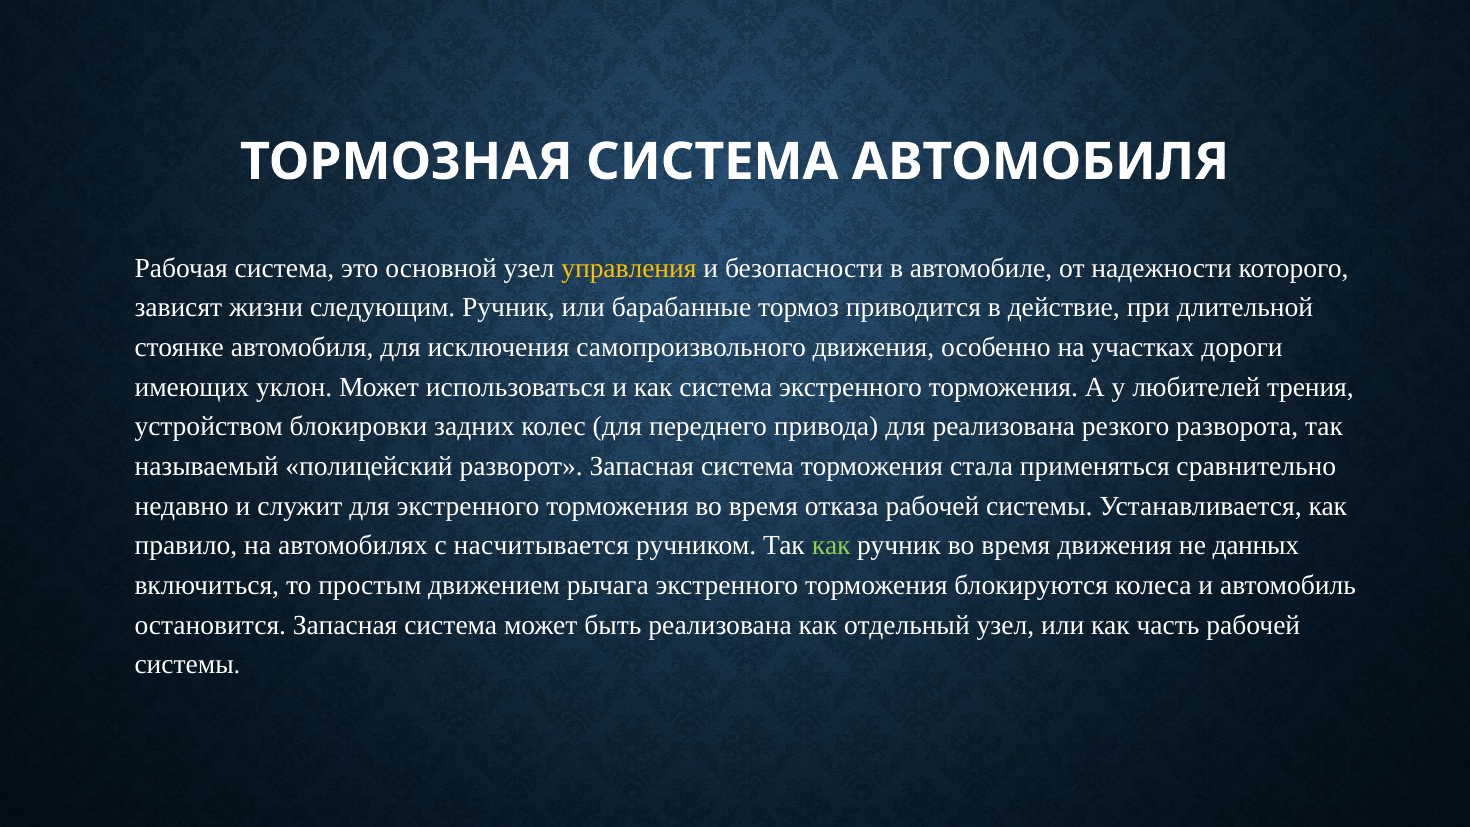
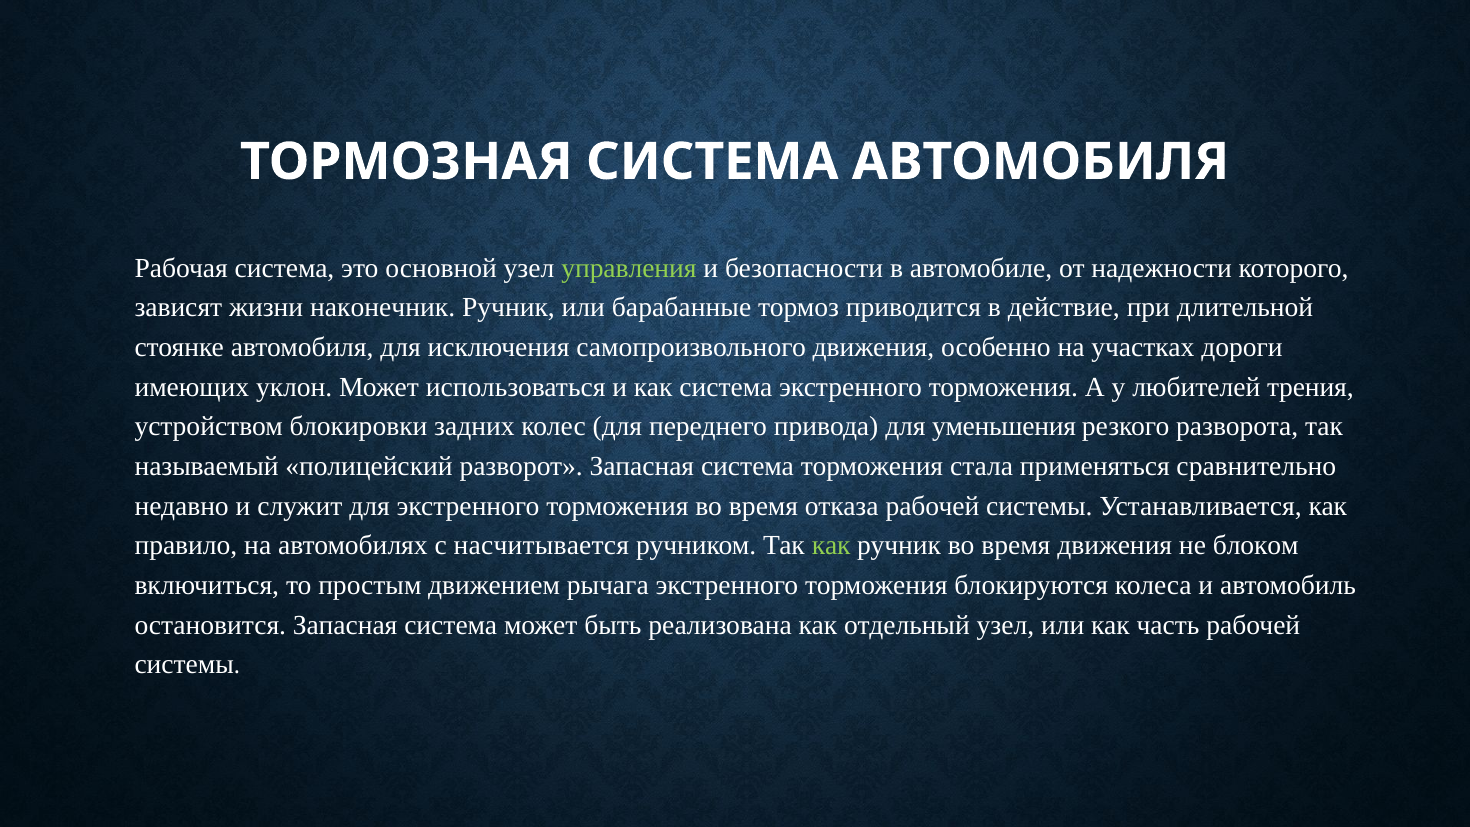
управления colour: yellow -> light green (629, 268)
следующим: следующим -> наконечник (383, 308)
для реализована: реализована -> уменьшения (1004, 427)
данных: данных -> блоком (1256, 546)
